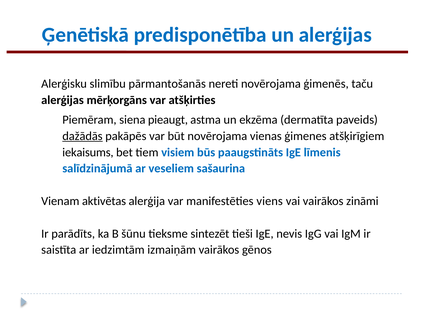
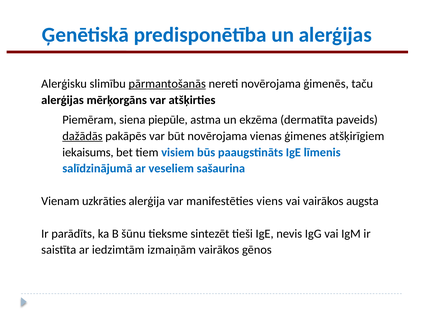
pārmantošanās underline: none -> present (167, 84)
pieaugt: pieaugt -> piepūle (168, 120)
aktivētas: aktivētas -> uzkrāties (104, 201)
zināmi: zināmi -> augsta (362, 201)
